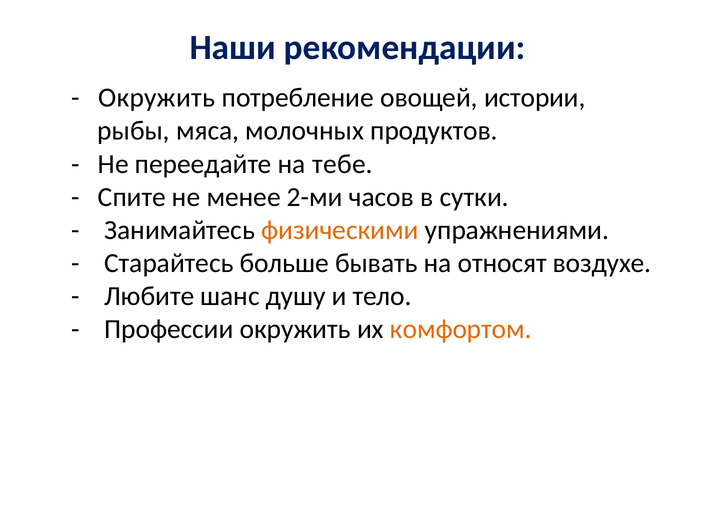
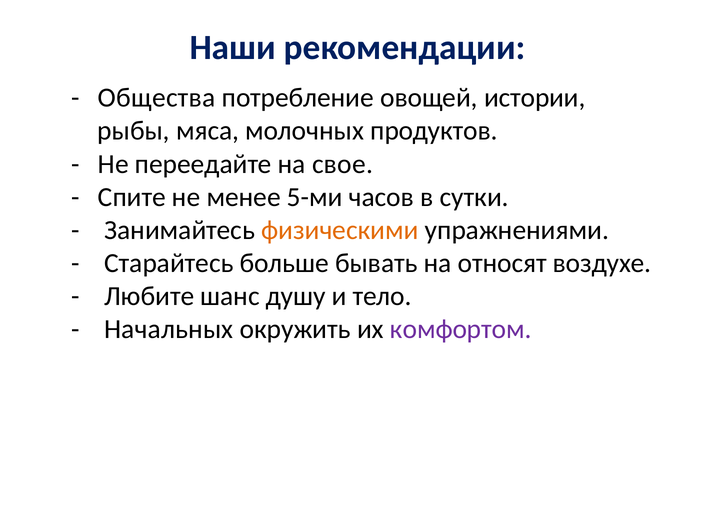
Окружить: Окружить -> Общества (157, 98)
тебе: тебе -> свое (343, 164)
2-ми: 2-ми -> 5-ми (315, 197)
Профессии: Профессии -> Начальных (169, 329)
комфортом colour: orange -> purple (461, 329)
